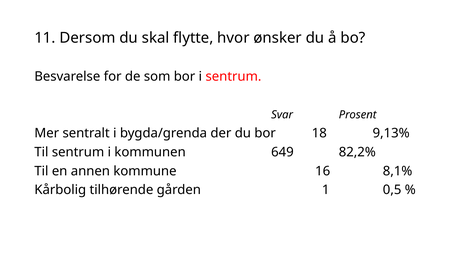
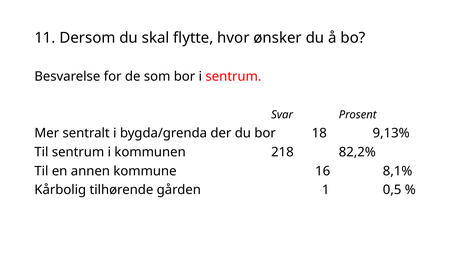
649: 649 -> 218 (282, 152)
